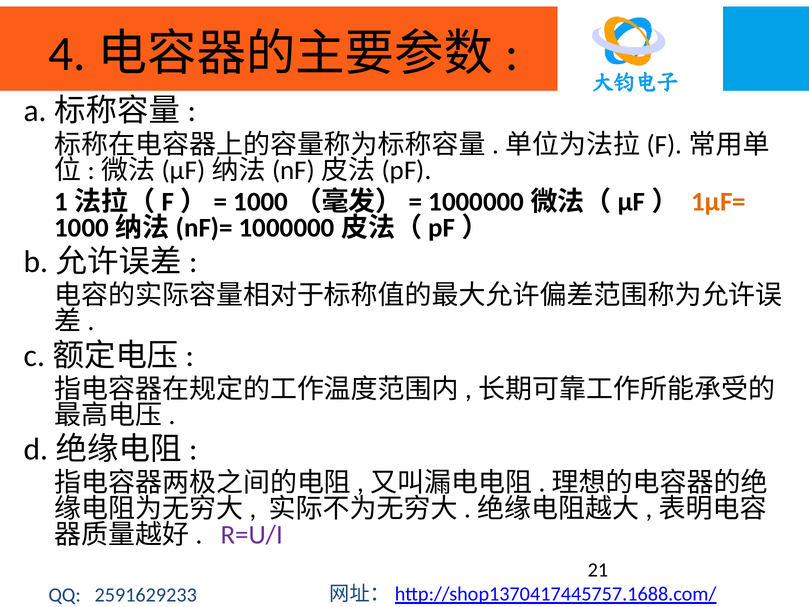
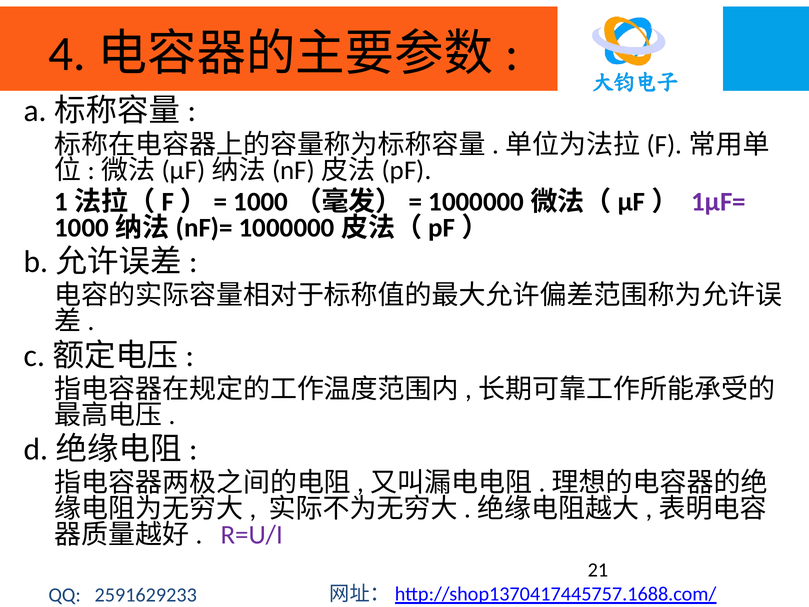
1μF= colour: orange -> purple (719, 202)
